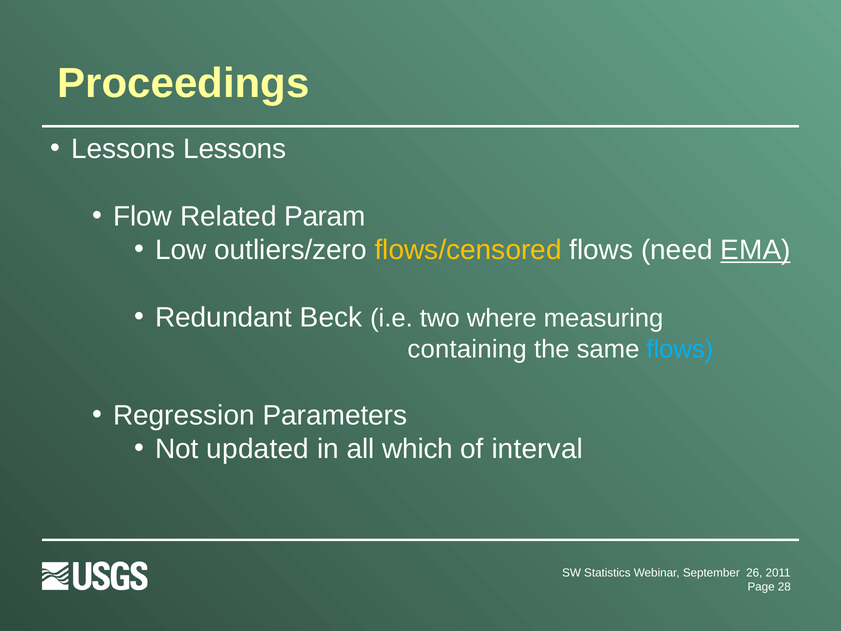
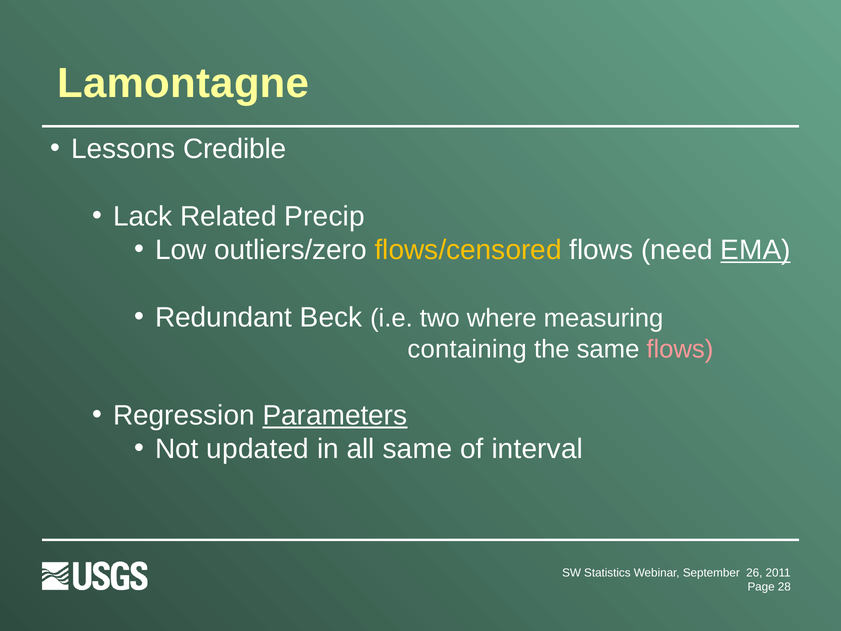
Proceedings: Proceedings -> Lamontagne (183, 84)
Lessons Lessons: Lessons -> Credible (235, 149)
Flow: Flow -> Lack (143, 216)
Param: Param -> Precip (325, 216)
flows colour: light blue -> pink (680, 349)
Parameters underline: none -> present (335, 415)
all which: which -> same (417, 449)
